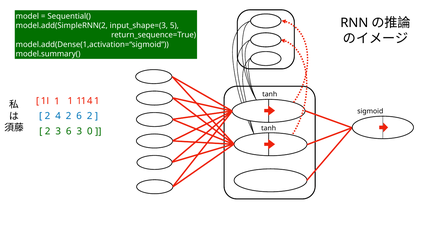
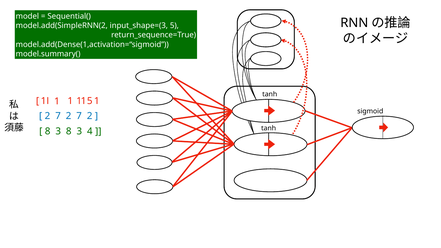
4: 4 -> 5 (90, 101)
4: 4 -> 7 (58, 116)
6: 6 -> 7 (79, 116)
2: 2 -> 8 (48, 131)
3 6: 6 -> 8 (69, 131)
0: 0 -> 4 (90, 131)
